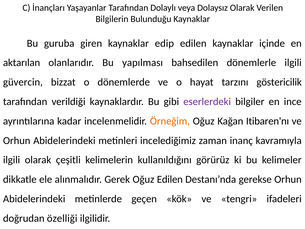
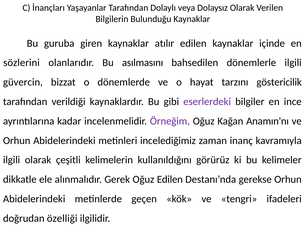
edip: edip -> atılır (164, 43)
aktarılan: aktarılan -> sözlerini (21, 63)
yapılması: yapılması -> asılmasını (143, 63)
Örneğim colour: orange -> purple (170, 121)
Itibaren'nı: Itibaren'nı -> Anamın'nı (268, 121)
